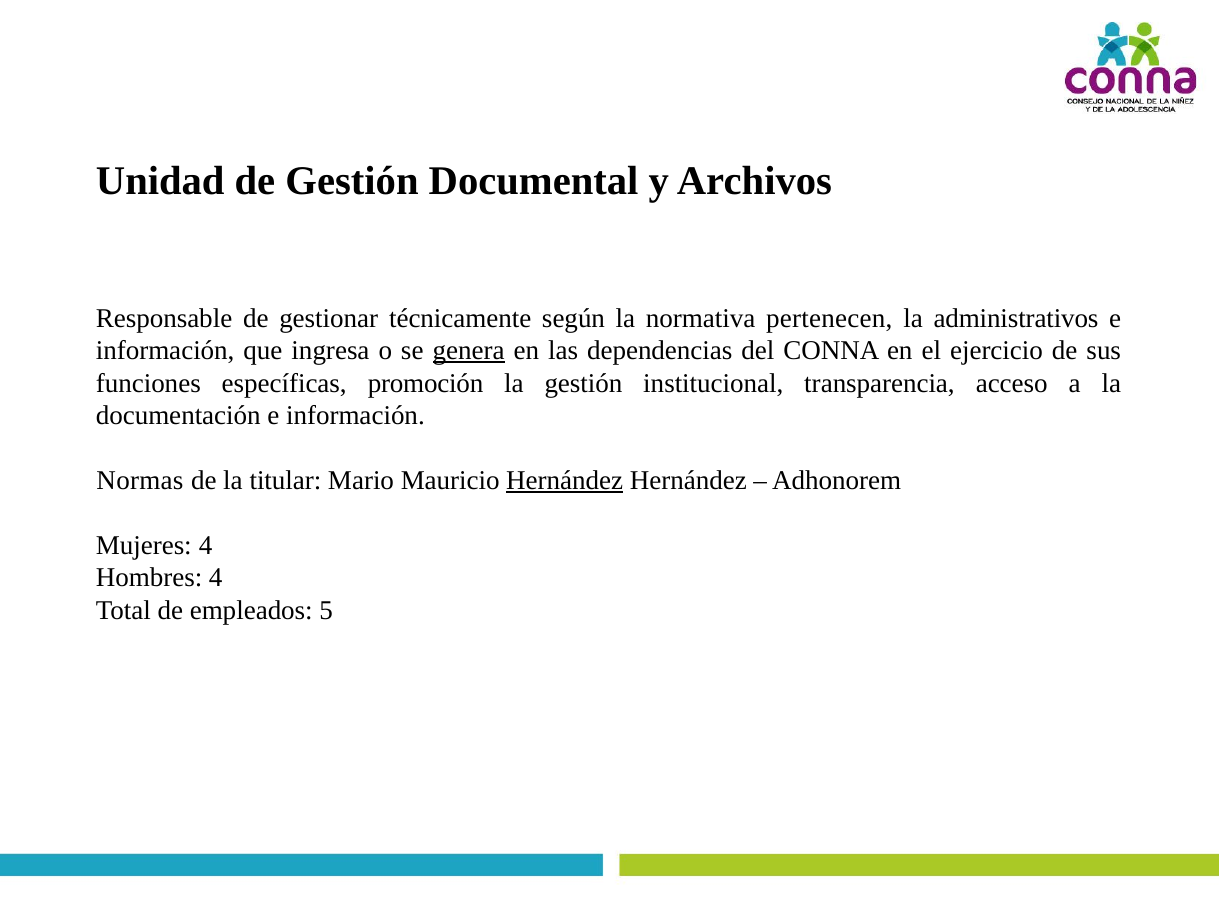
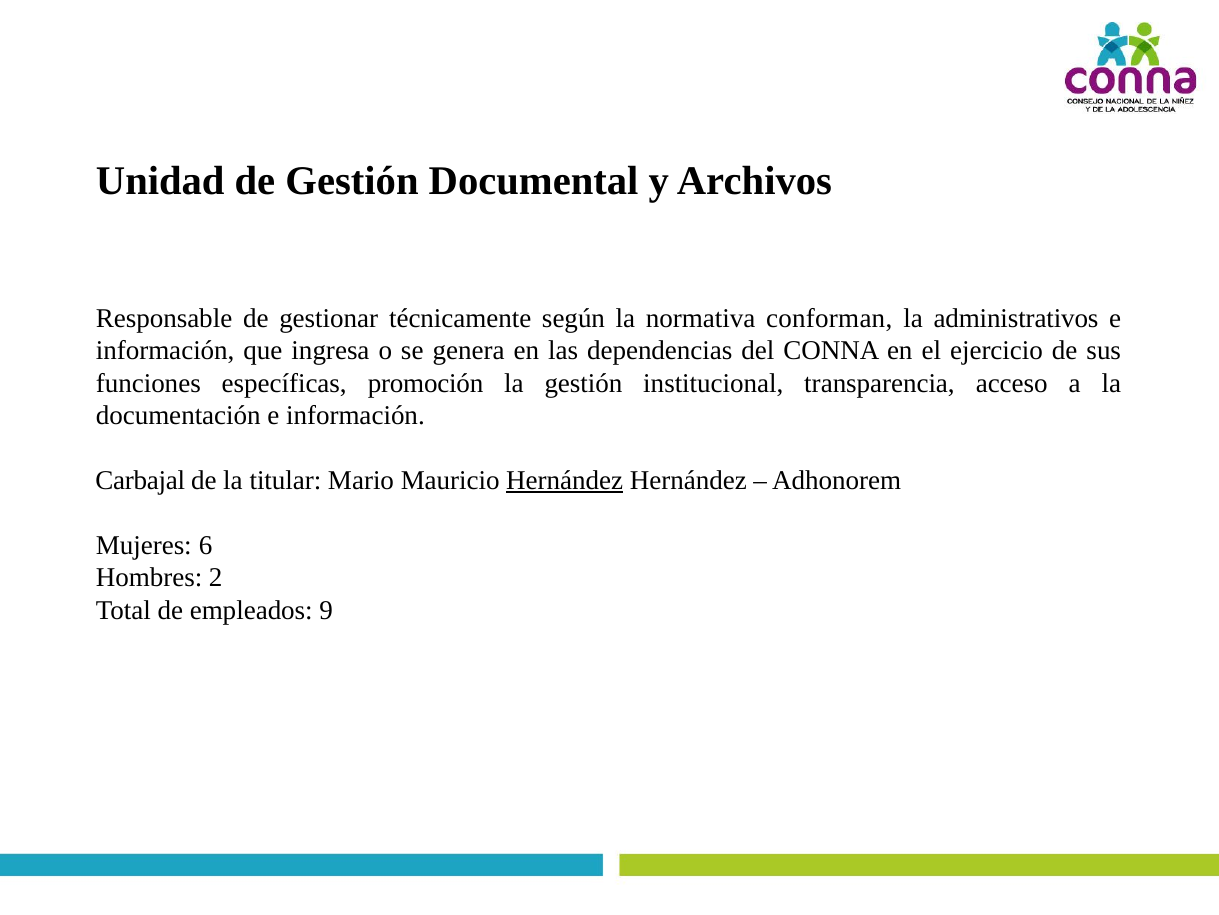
pertenecen: pertenecen -> conforman (829, 318)
genera underline: present -> none (469, 350)
Normas: Normas -> Carbajal (140, 480)
Mujeres 4: 4 -> 6 (206, 545)
Hombres 4: 4 -> 2 (216, 577)
5: 5 -> 9 (326, 610)
